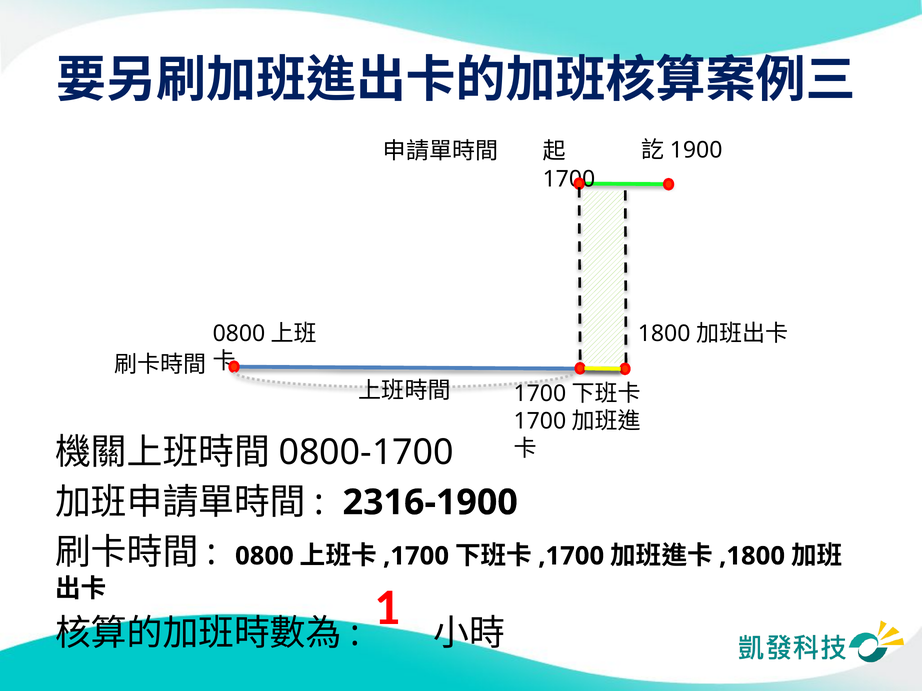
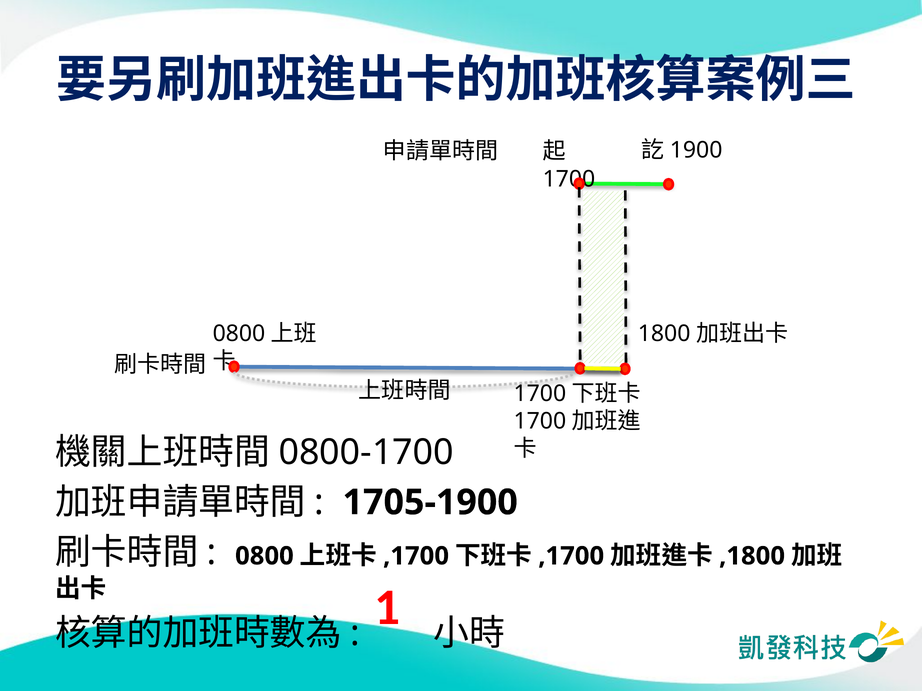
2316-1900: 2316-1900 -> 1705-1900 (430, 503)
